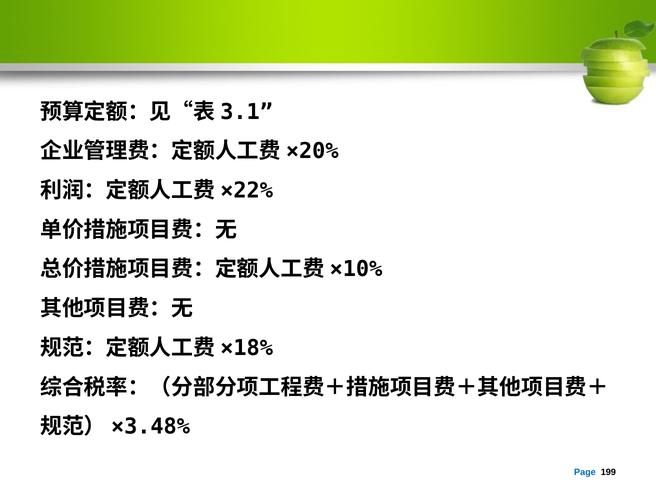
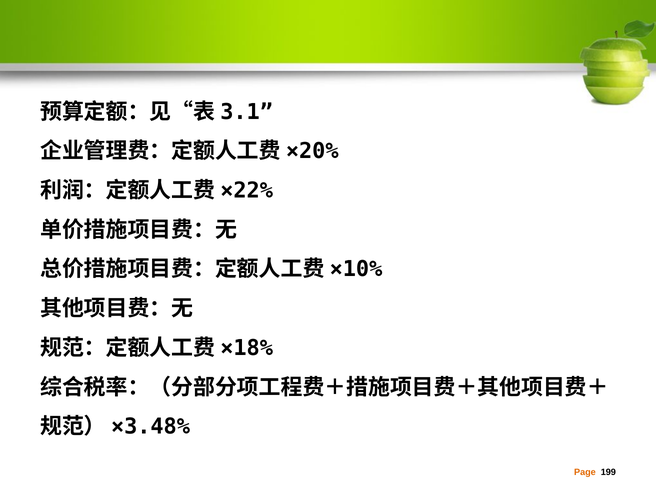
Page colour: blue -> orange (585, 472)
